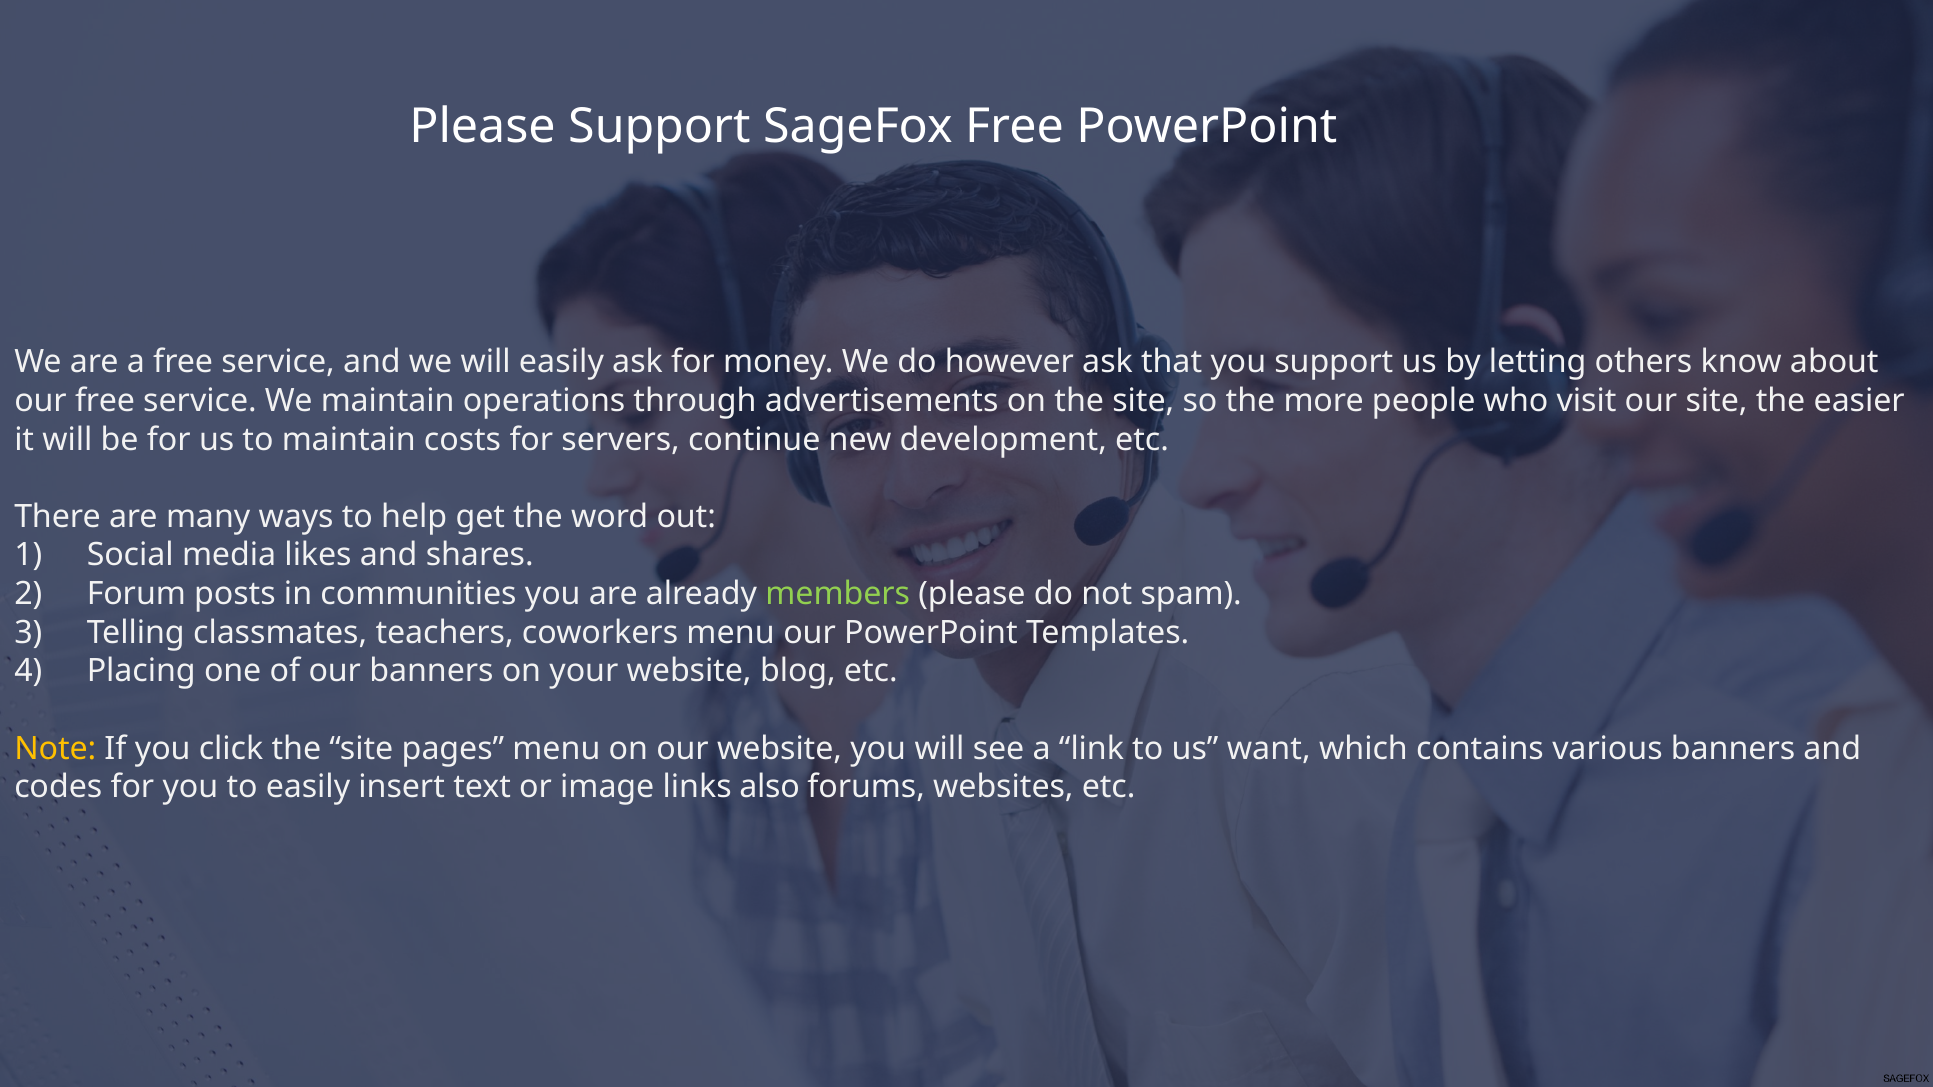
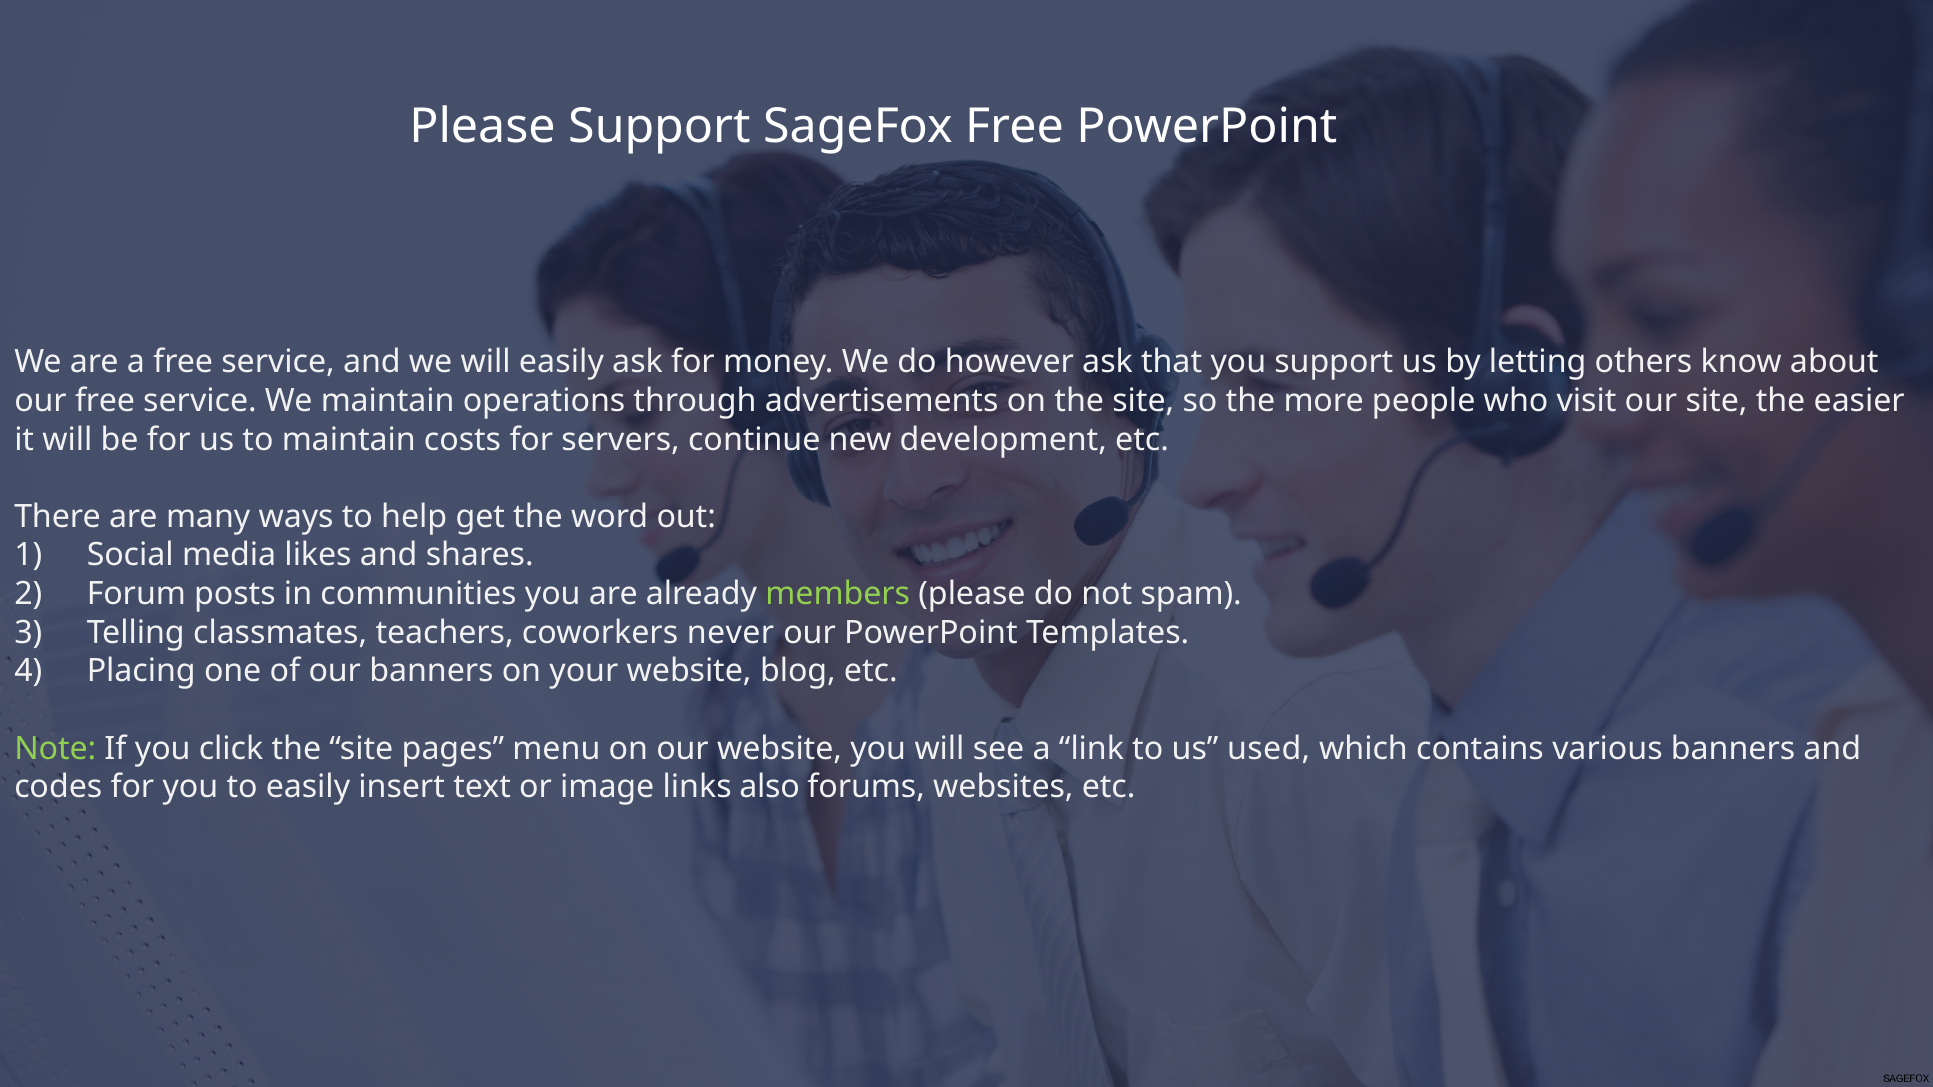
coworkers menu: menu -> never (731, 633)
Note colour: yellow -> light green (55, 749)
want: want -> used (1269, 749)
